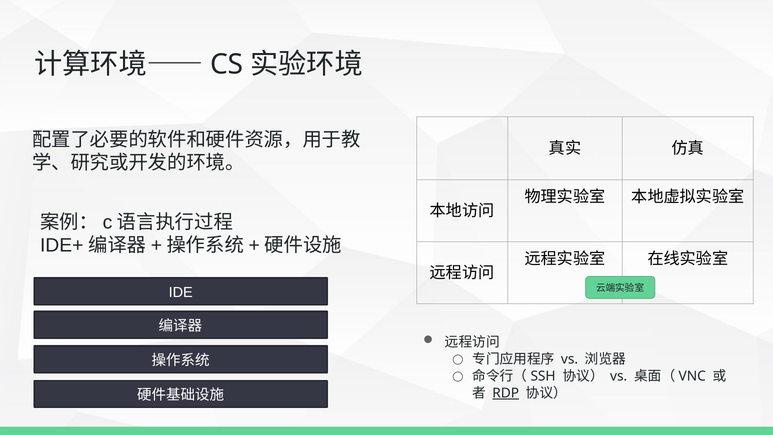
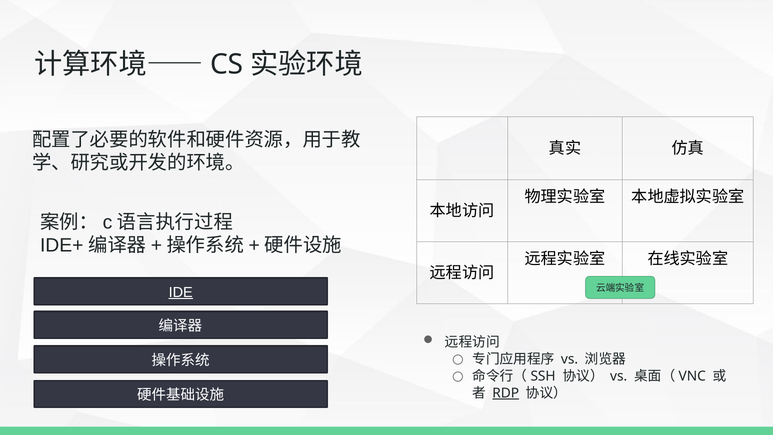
IDE underline: none -> present (181, 292)
